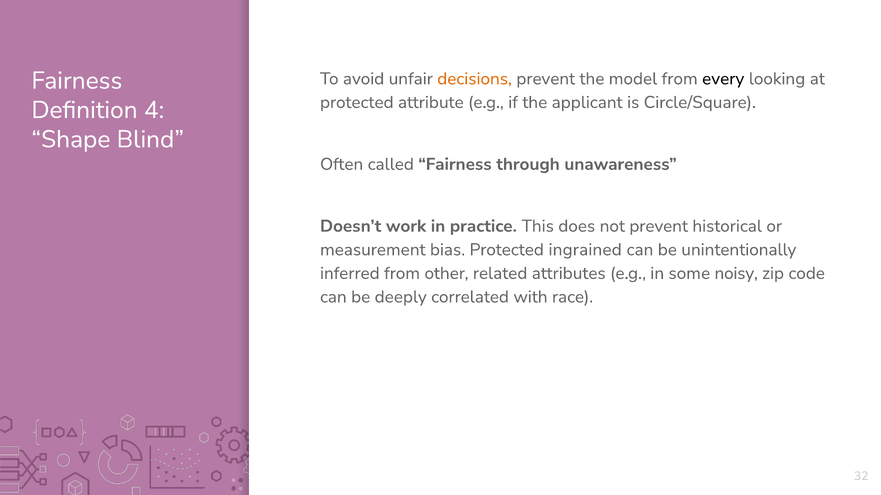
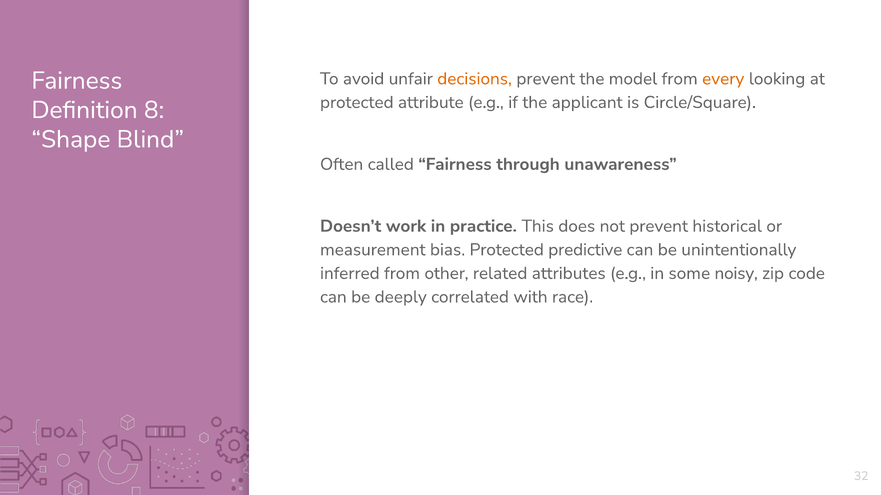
every colour: black -> orange (723, 79)
4: 4 -> 8 (154, 110)
ingrained: ingrained -> predictive (585, 250)
